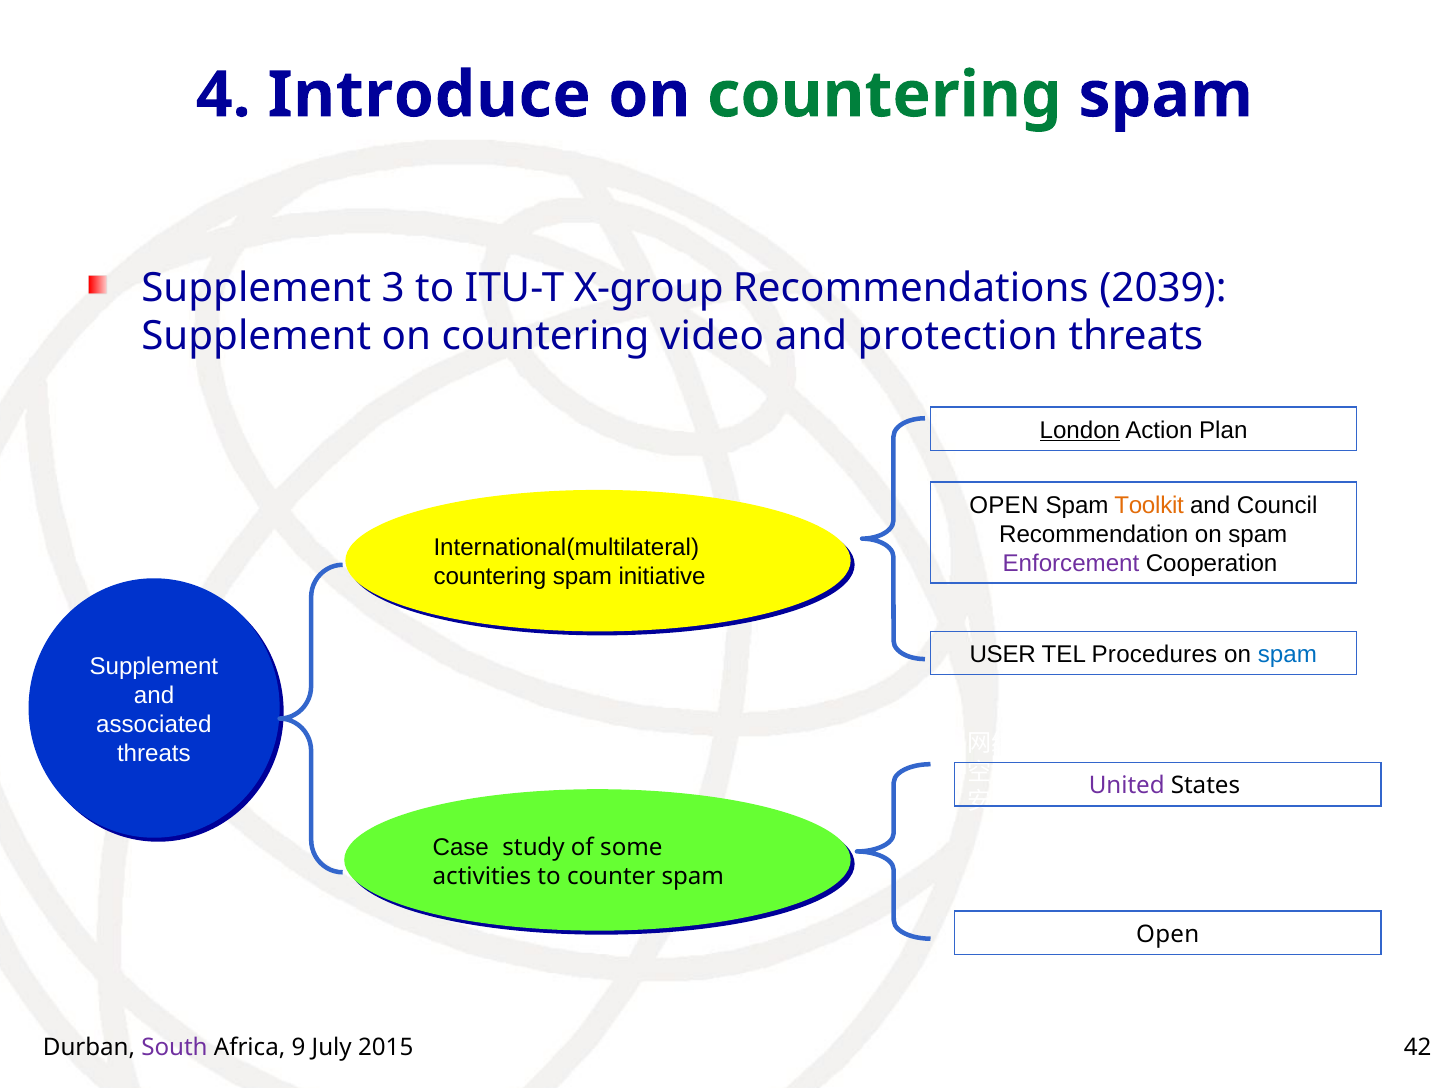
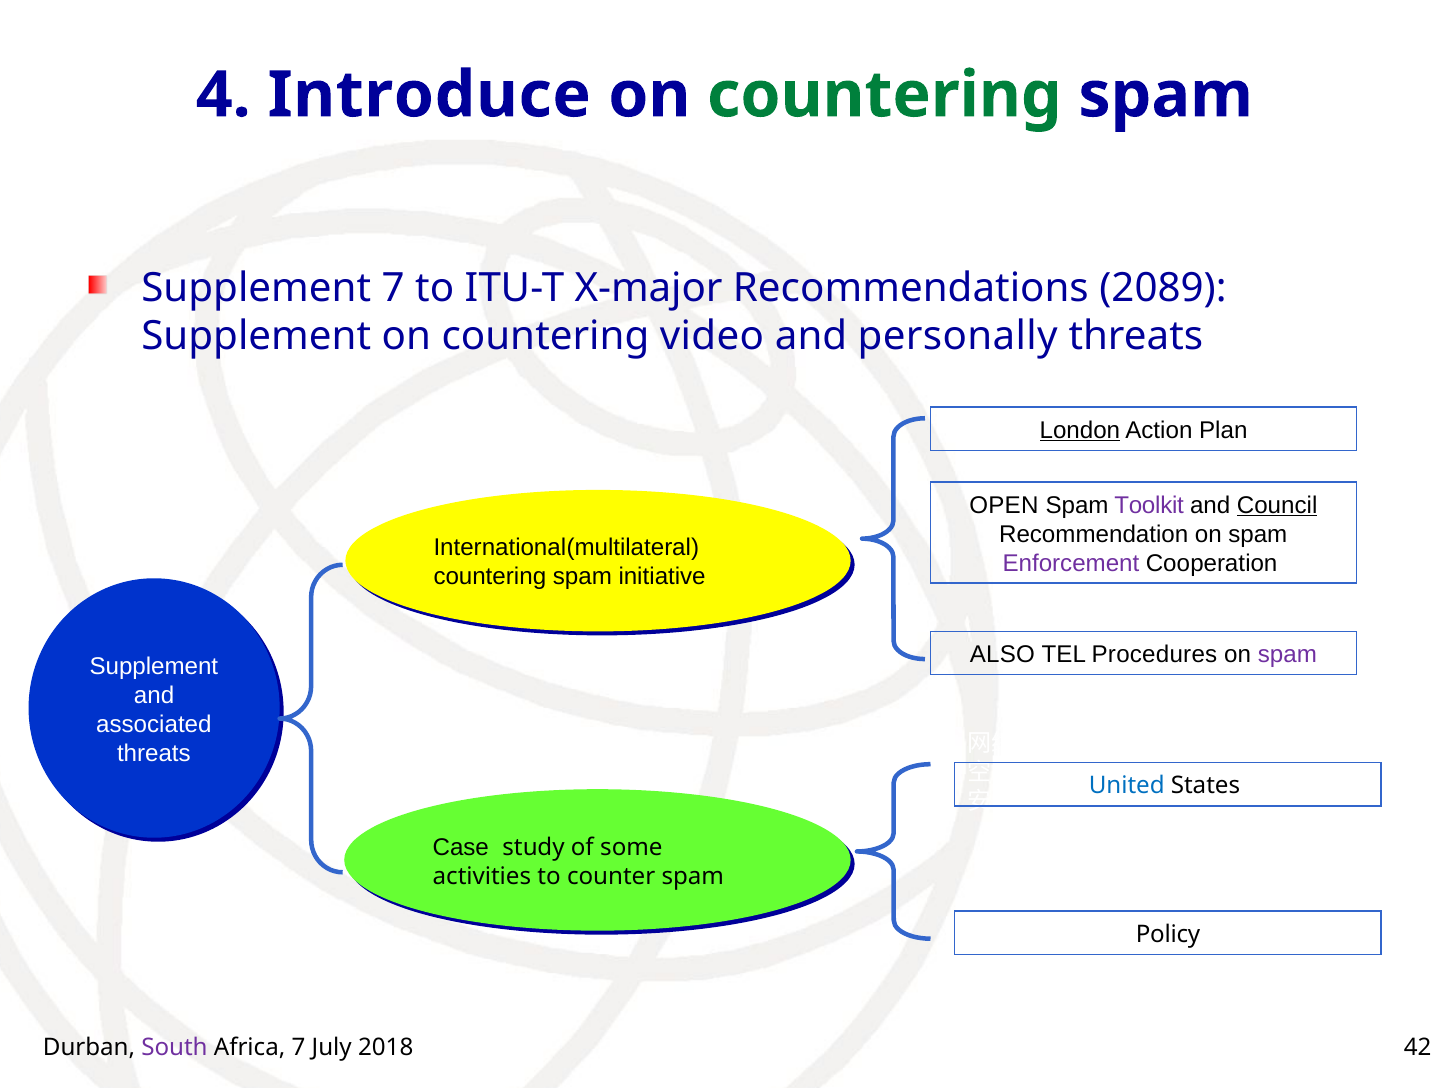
Supplement 3: 3 -> 7 (393, 288)
X-group: X-group -> X-major (649, 288)
2039: 2039 -> 2089 (1163, 288)
protection: protection -> personally (958, 336)
Toolkit colour: orange -> purple (1149, 505)
Council underline: none -> present (1277, 505)
USER: USER -> ALSO (1002, 654)
spam colour: blue -> purple (1287, 654)
United colour: purple -> blue (1127, 786)
Open: Open -> Policy (1168, 934)
Africa 9: 9 -> 7 (299, 1047)
2015: 2015 -> 2018 (386, 1047)
